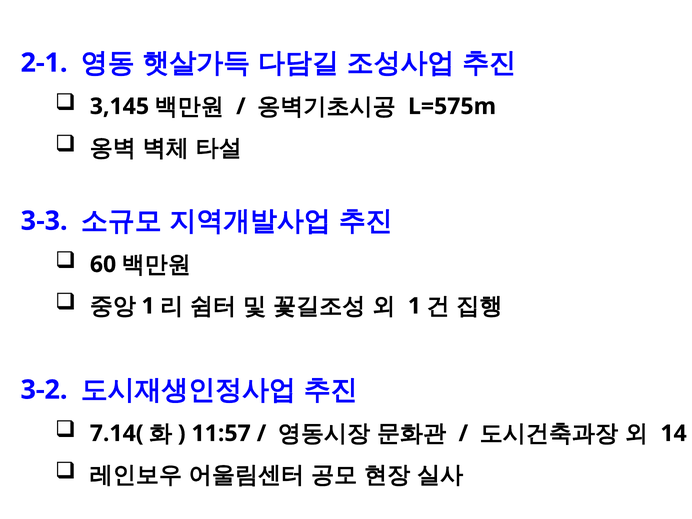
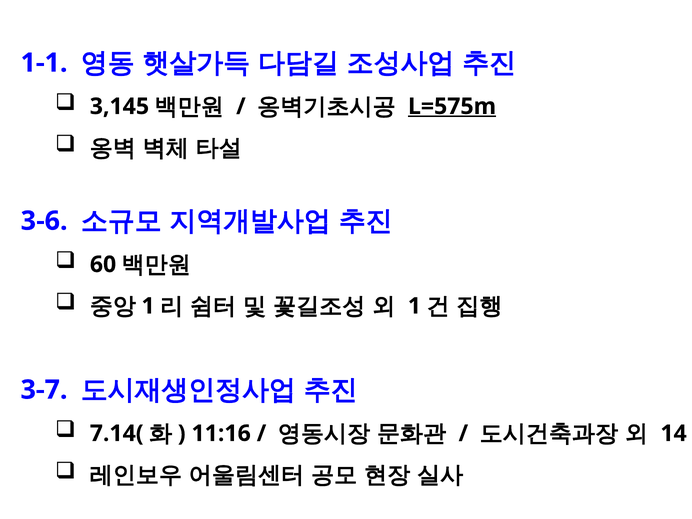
2-1: 2-1 -> 1-1 (44, 63)
L=575m underline: none -> present (452, 106)
3-3: 3-3 -> 3-6 (44, 221)
3-2: 3-2 -> 3-7 (44, 390)
11:57: 11:57 -> 11:16 (221, 433)
